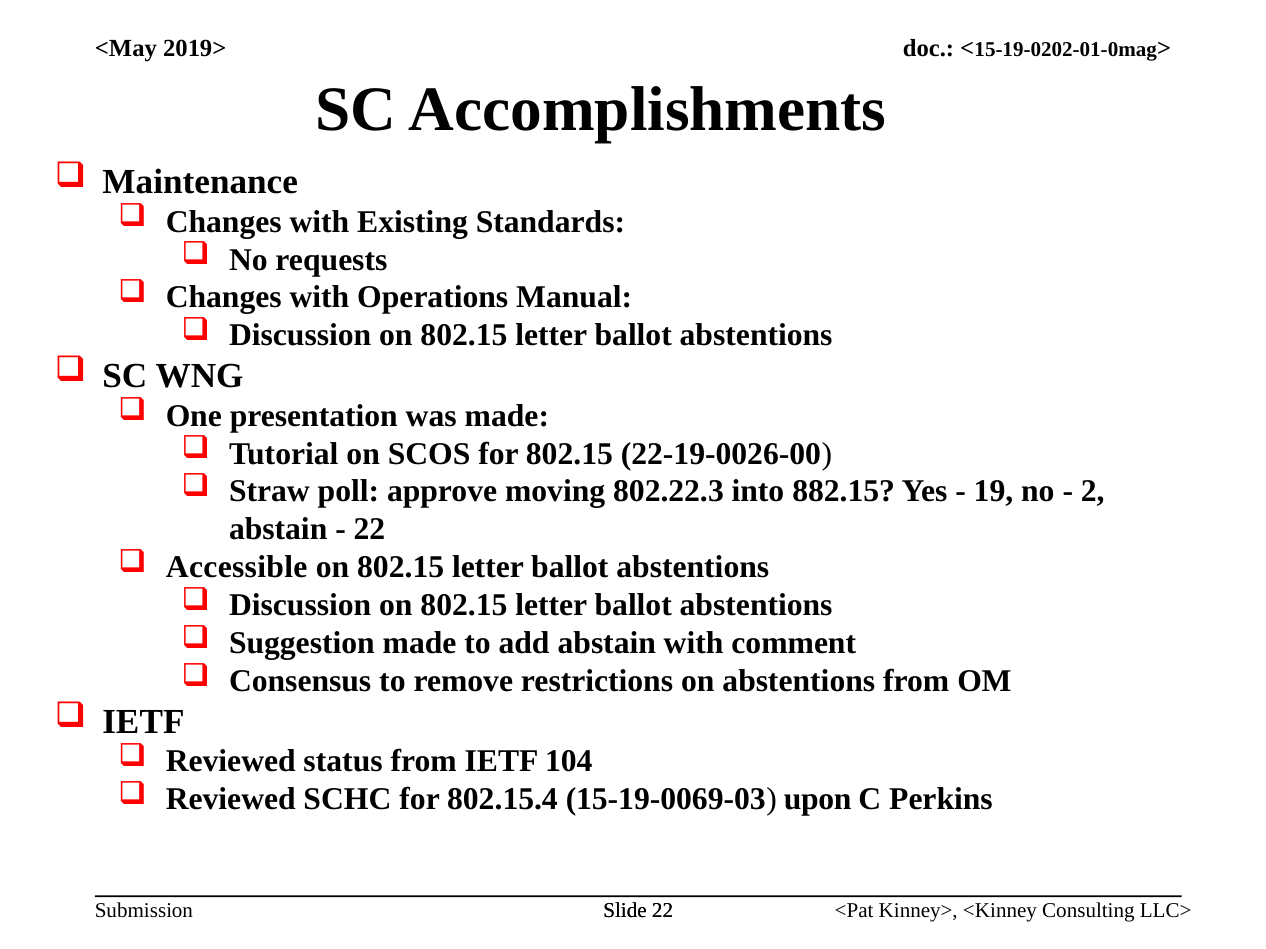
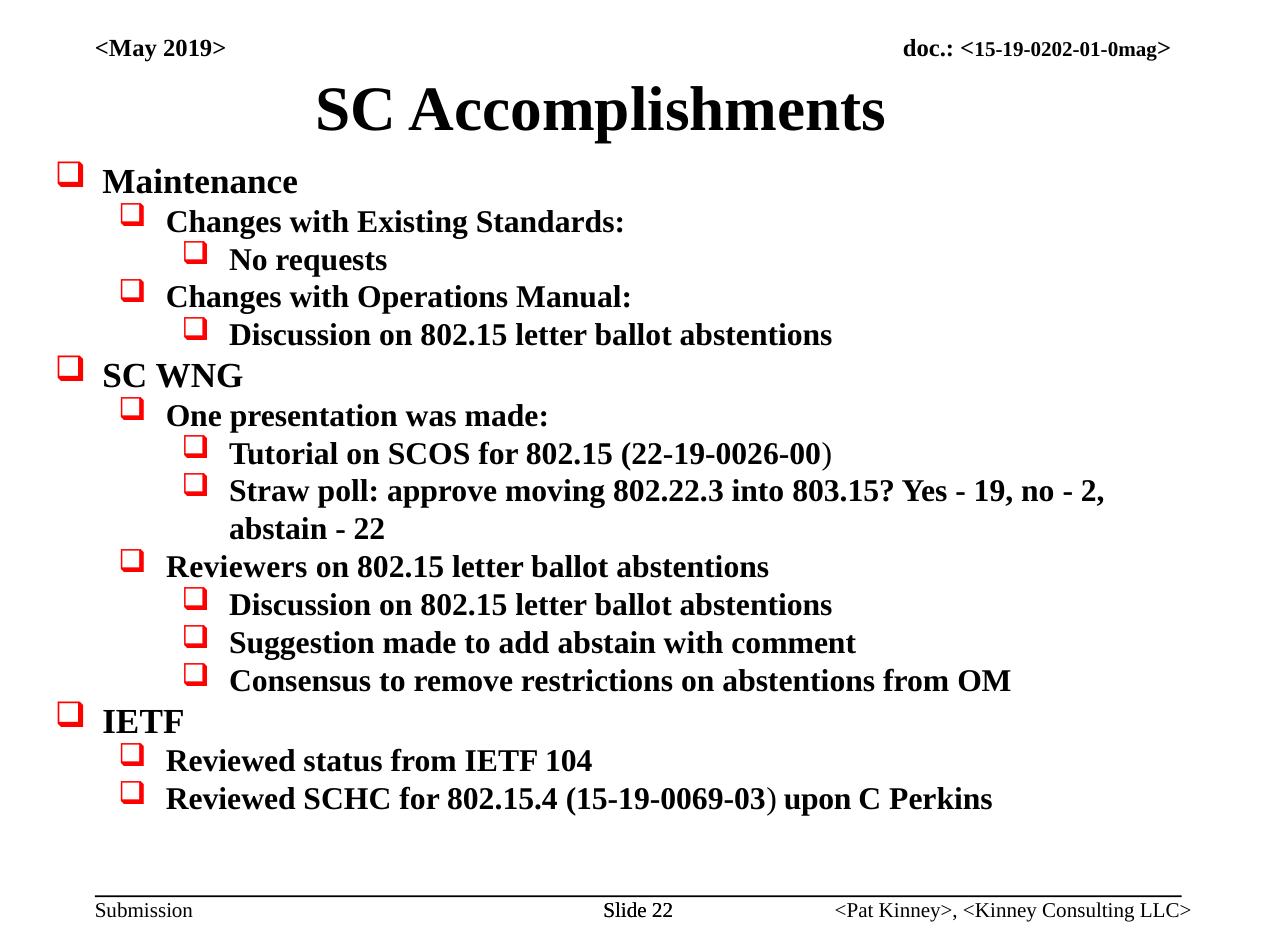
882.15: 882.15 -> 803.15 (844, 492)
Accessible: Accessible -> Reviewers (237, 568)
